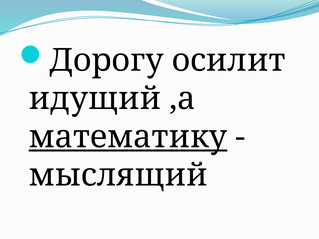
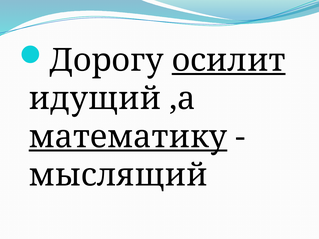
осилит underline: none -> present (229, 60)
